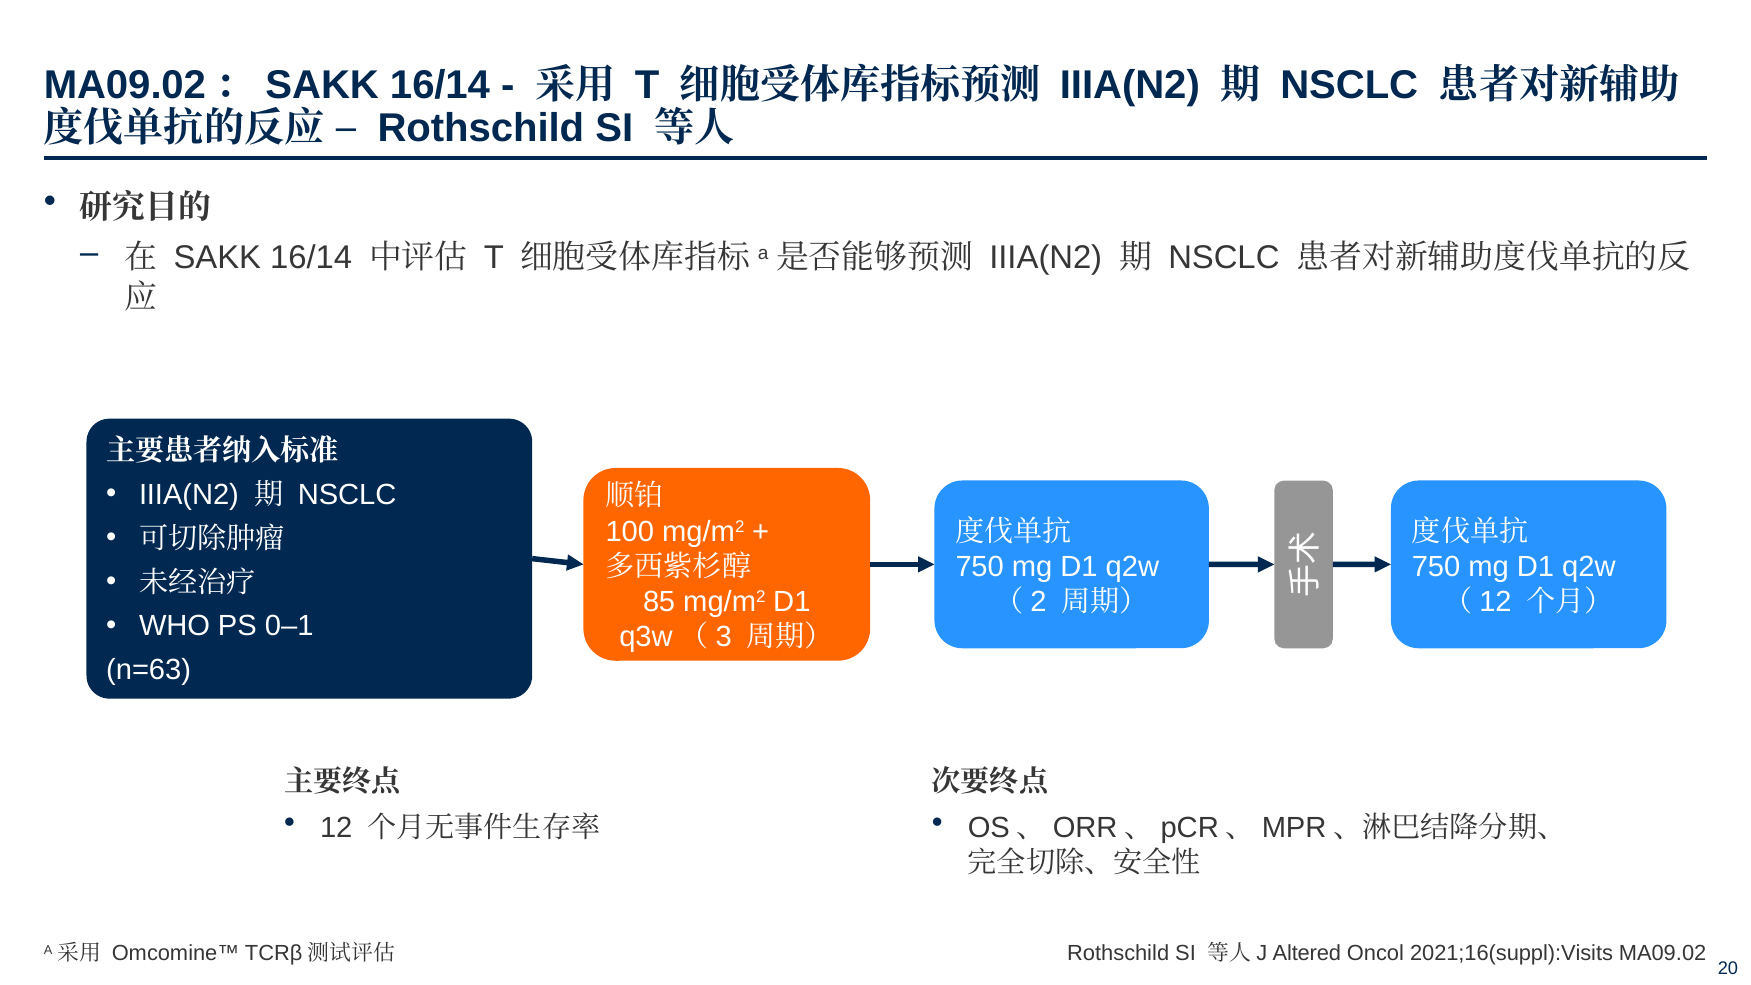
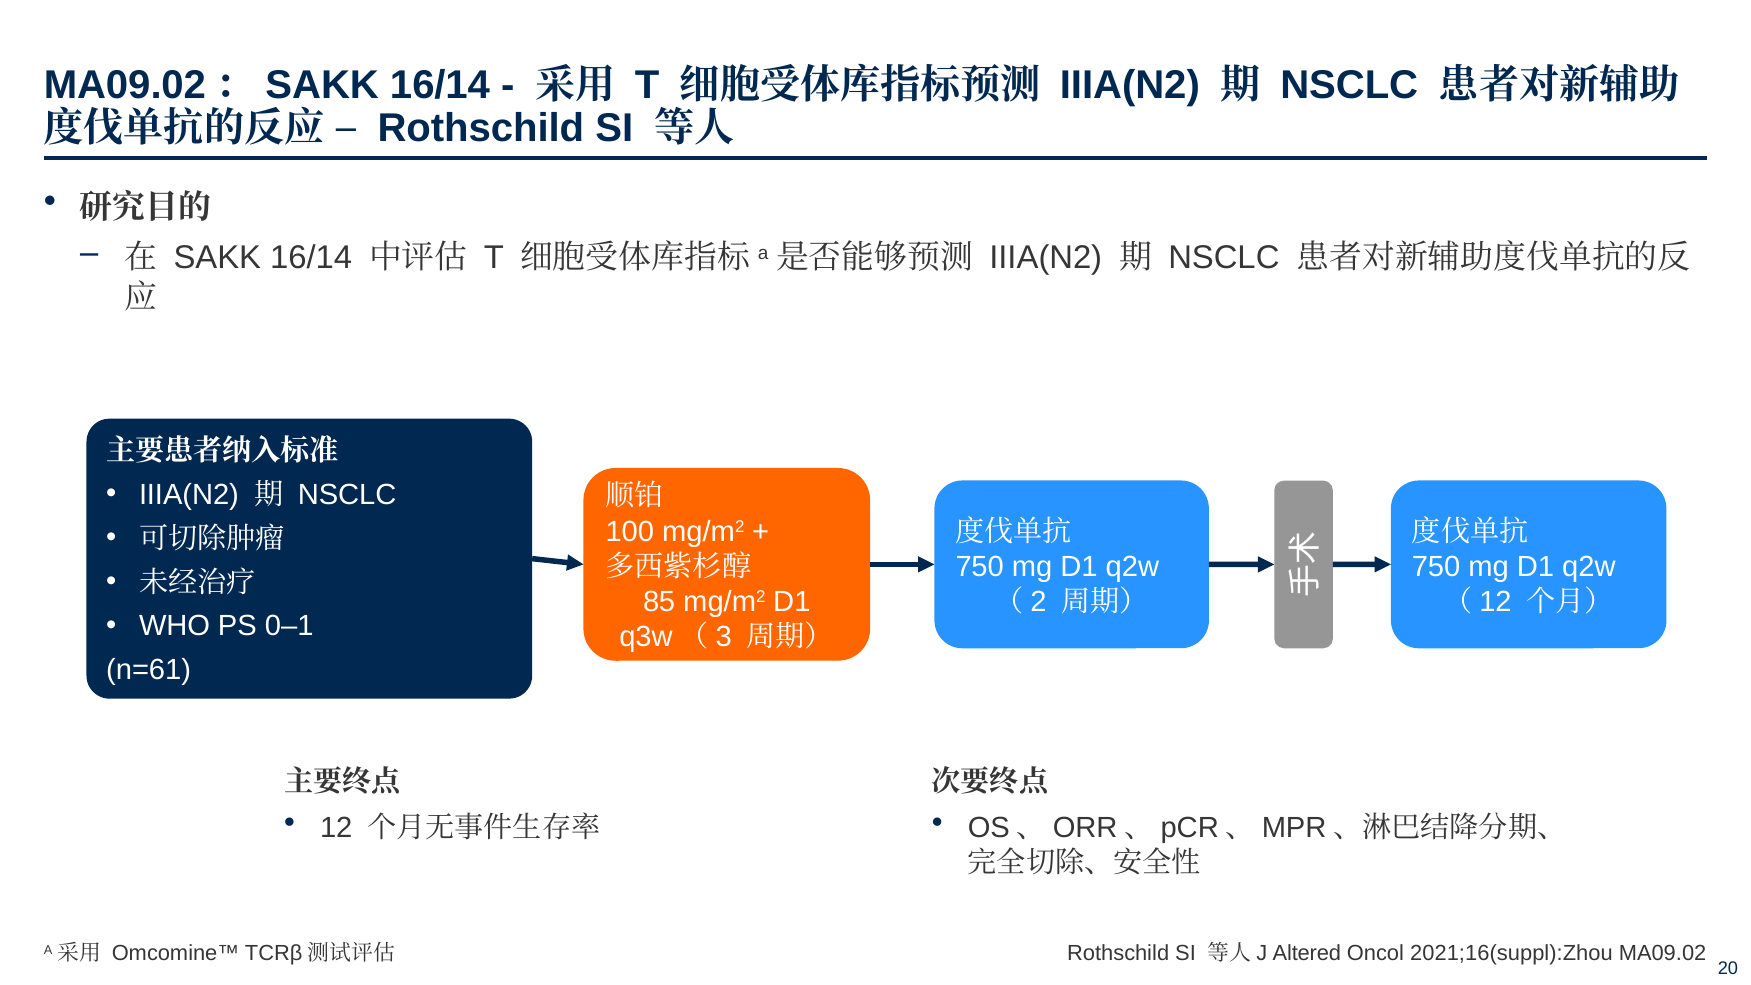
n=63: n=63 -> n=61 (149, 670)
2021;16(suppl):Visits: 2021;16(suppl):Visits -> 2021;16(suppl):Zhou (1511, 954)
